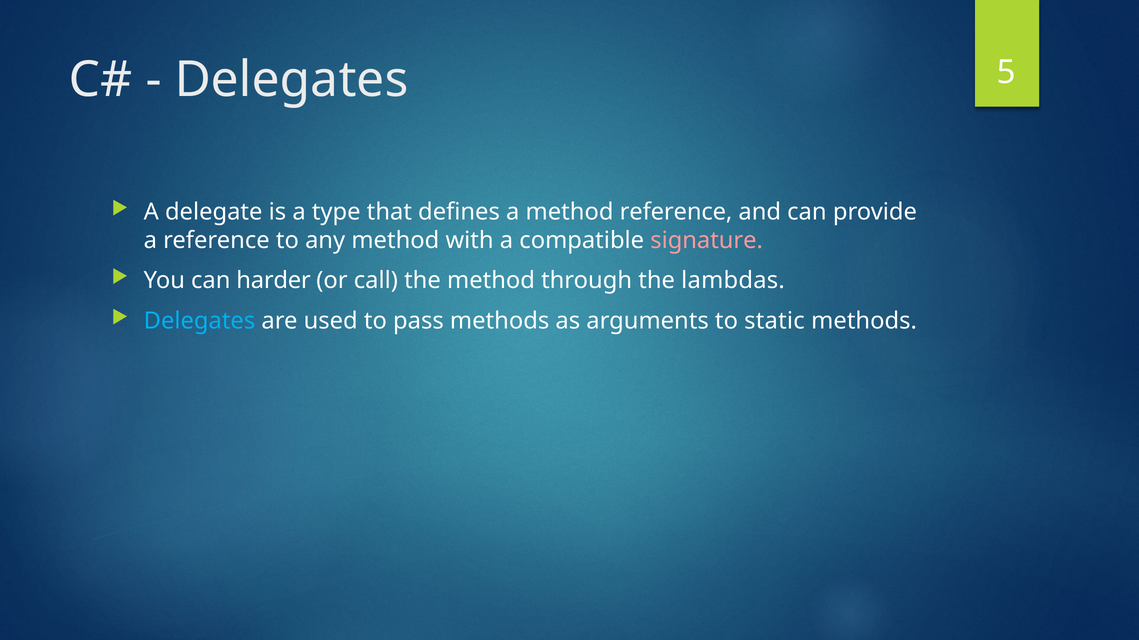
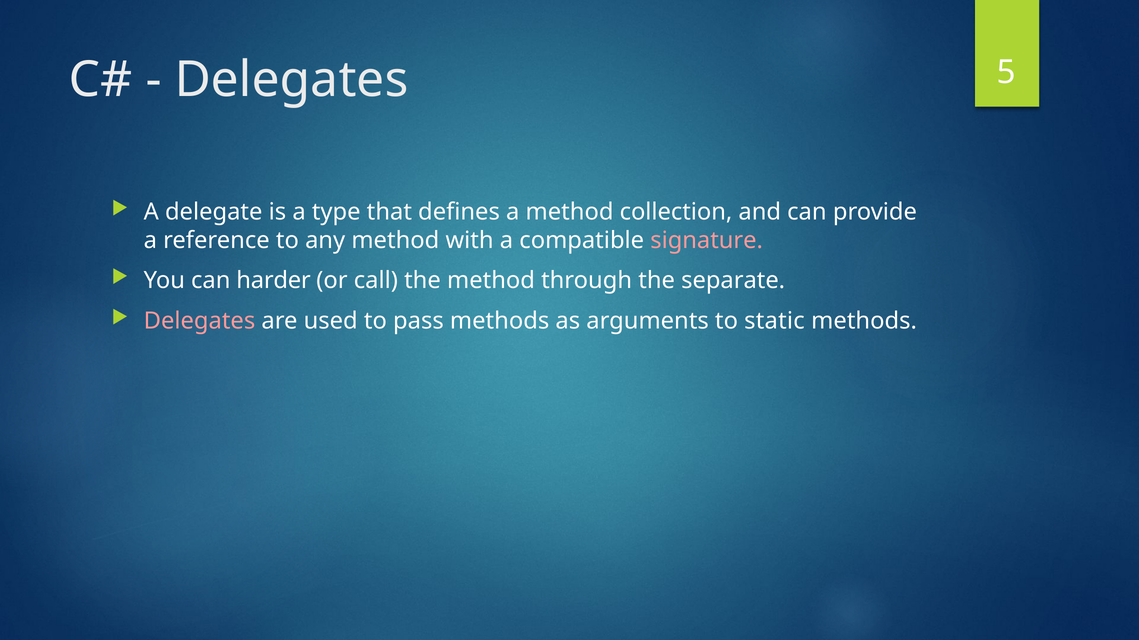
method reference: reference -> collection (676, 212)
lambdas: lambdas -> separate (733, 281)
Delegates colour: light blue -> pink (199, 321)
